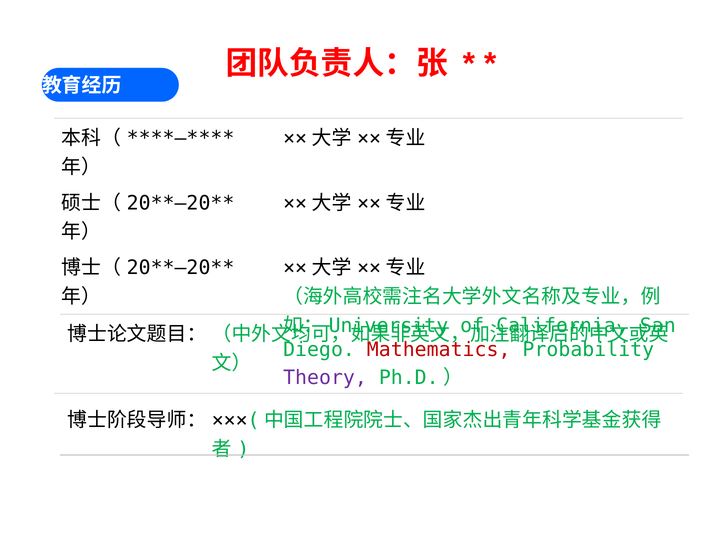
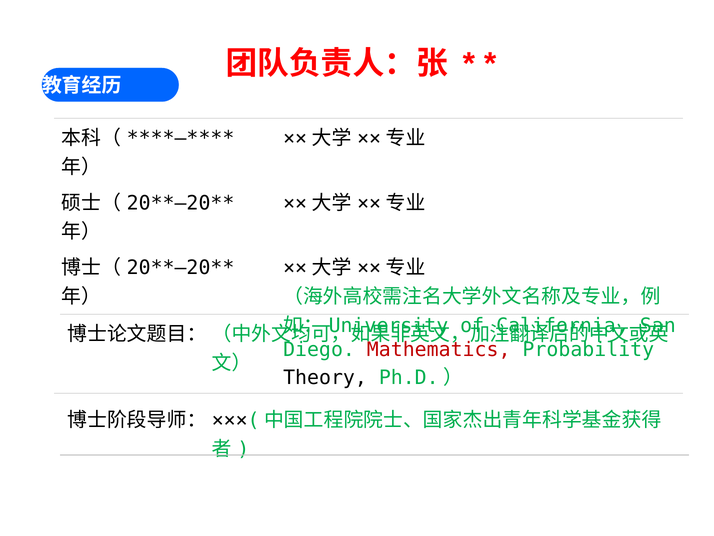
Theory colour: purple -> black (325, 377)
